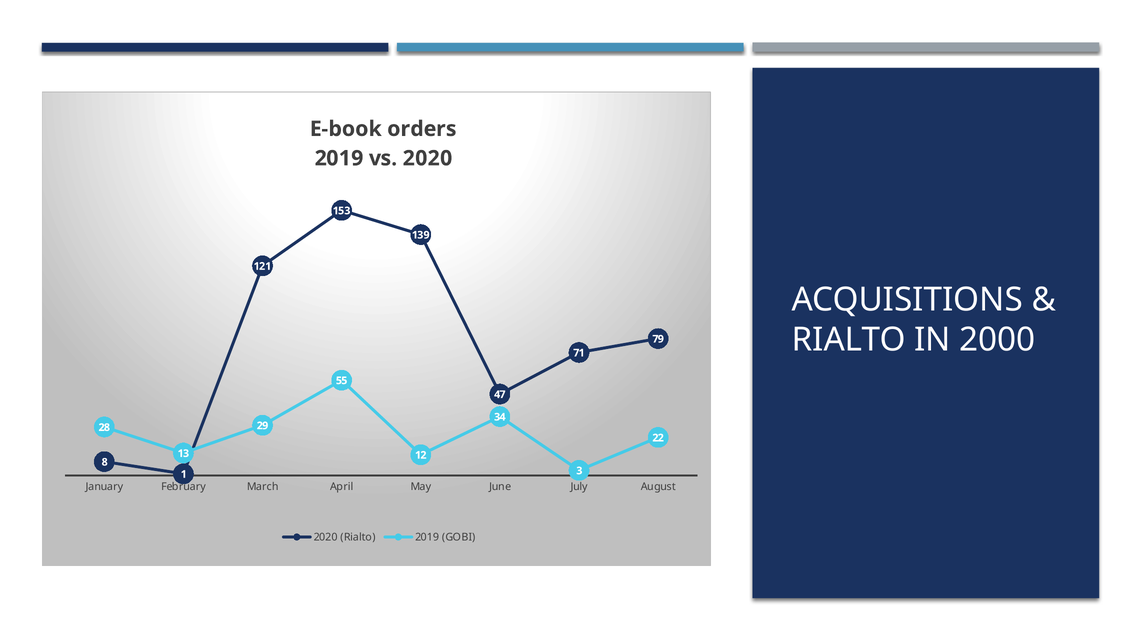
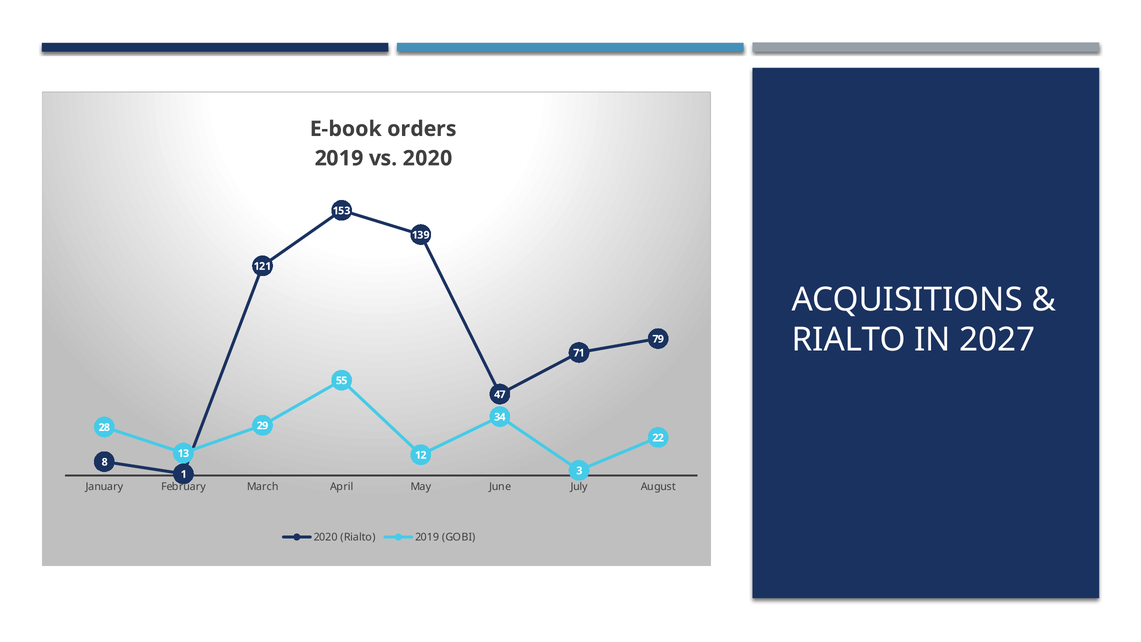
2000: 2000 -> 2027 (997, 340)
